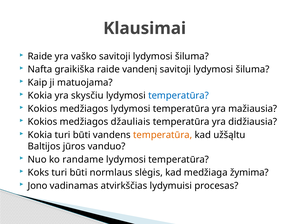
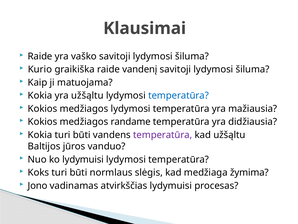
Nafta: Nafta -> Kurio (40, 69)
yra skysčiu: skysčiu -> užšąltu (87, 95)
džauliais: džauliais -> randame (131, 122)
temperatūra colour: orange -> purple (163, 135)
ko randame: randame -> lydymuisi (83, 159)
